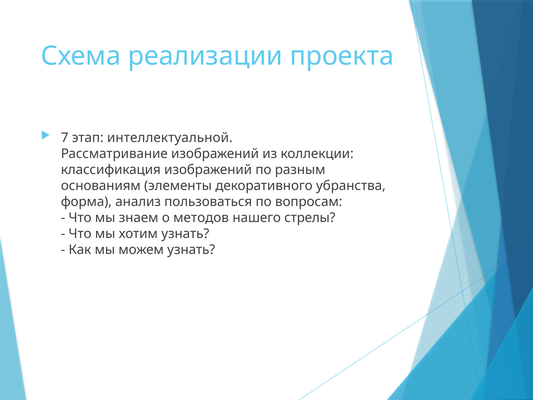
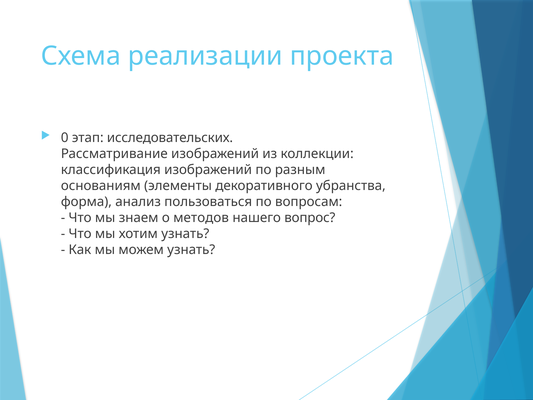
7: 7 -> 0 (65, 138)
интеллектуальной: интеллектуальной -> исследовательских (170, 138)
стрелы: стрелы -> вопрос (310, 217)
